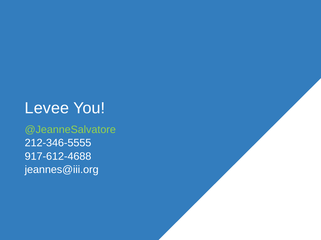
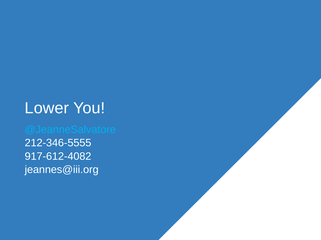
Levee: Levee -> Lower (47, 109)
@JeanneSalvatore colour: light green -> light blue (70, 130)
917-612-4688: 917-612-4688 -> 917-612-4082 (58, 157)
